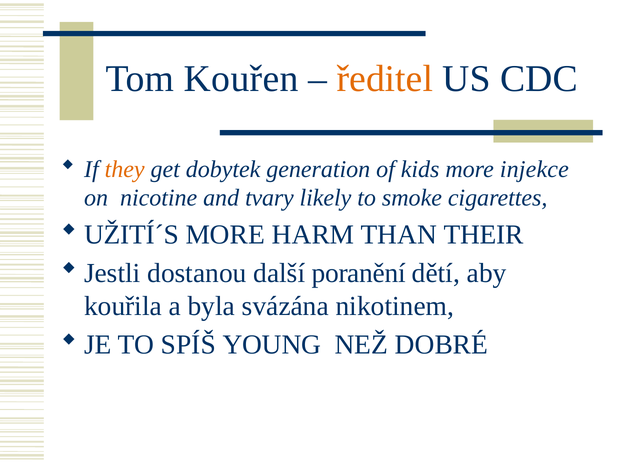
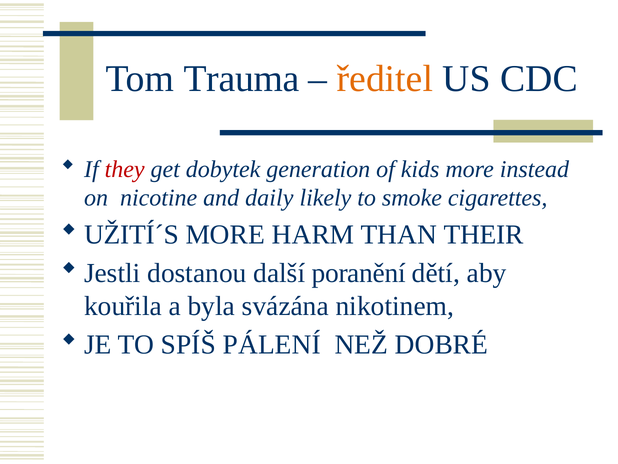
Kouřen: Kouřen -> Trauma (241, 79)
they colour: orange -> red (125, 169)
injekce: injekce -> instead (534, 169)
tvary: tvary -> daily (269, 198)
YOUNG: YOUNG -> PÁLENÍ (272, 344)
